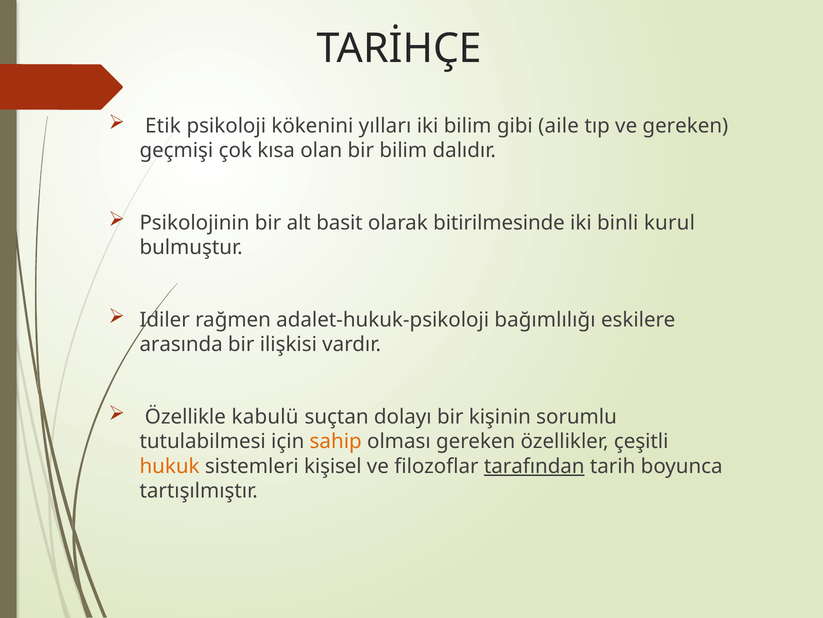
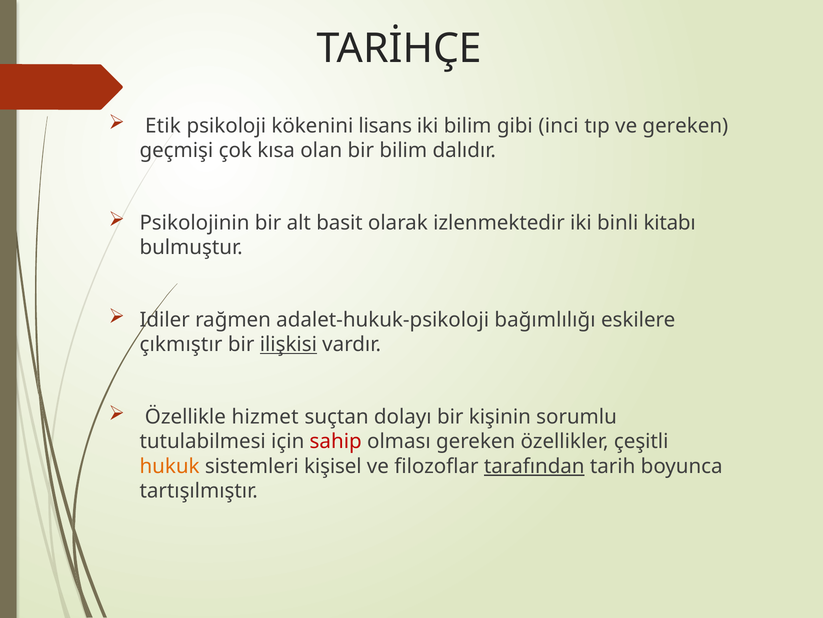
yılları: yılları -> lisans (385, 126)
aile: aile -> inci (559, 126)
bitirilmesinde: bitirilmesinde -> izlenmektedir (499, 223)
kurul: kurul -> kitabı (670, 223)
arasında: arasında -> çıkmıştır (181, 344)
ilişkisi underline: none -> present (288, 344)
kabulü: kabulü -> hizmet (265, 416)
sahip colour: orange -> red (336, 441)
